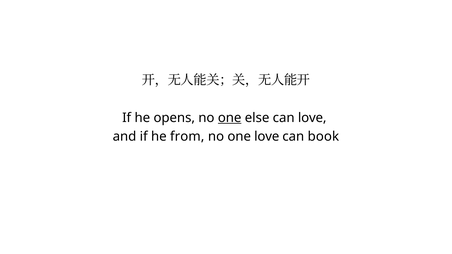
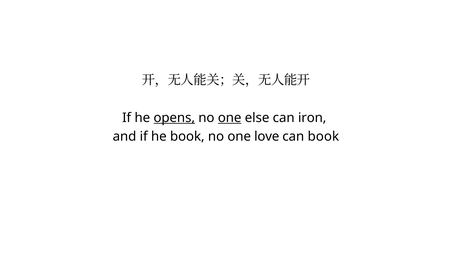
opens underline: none -> present (174, 118)
can love: love -> iron (312, 118)
he from: from -> book (187, 137)
